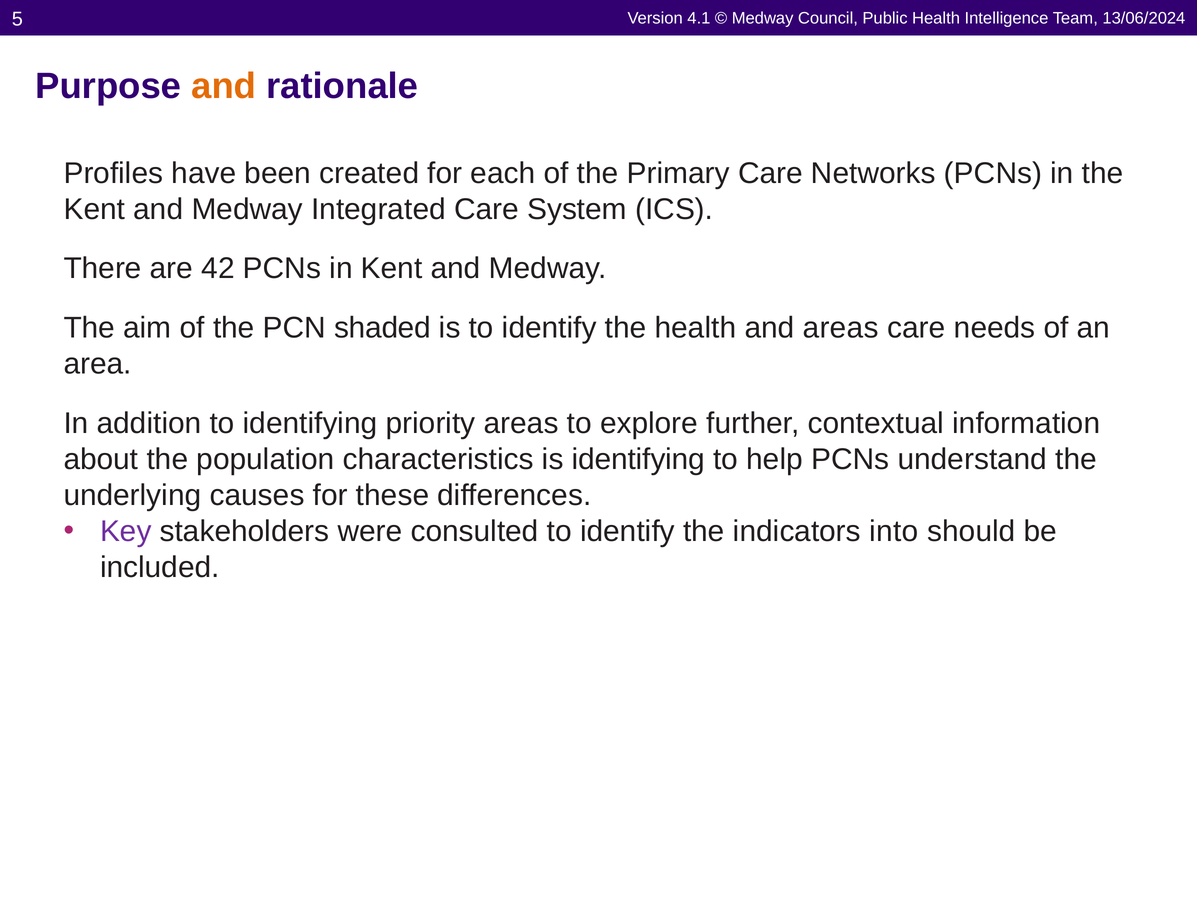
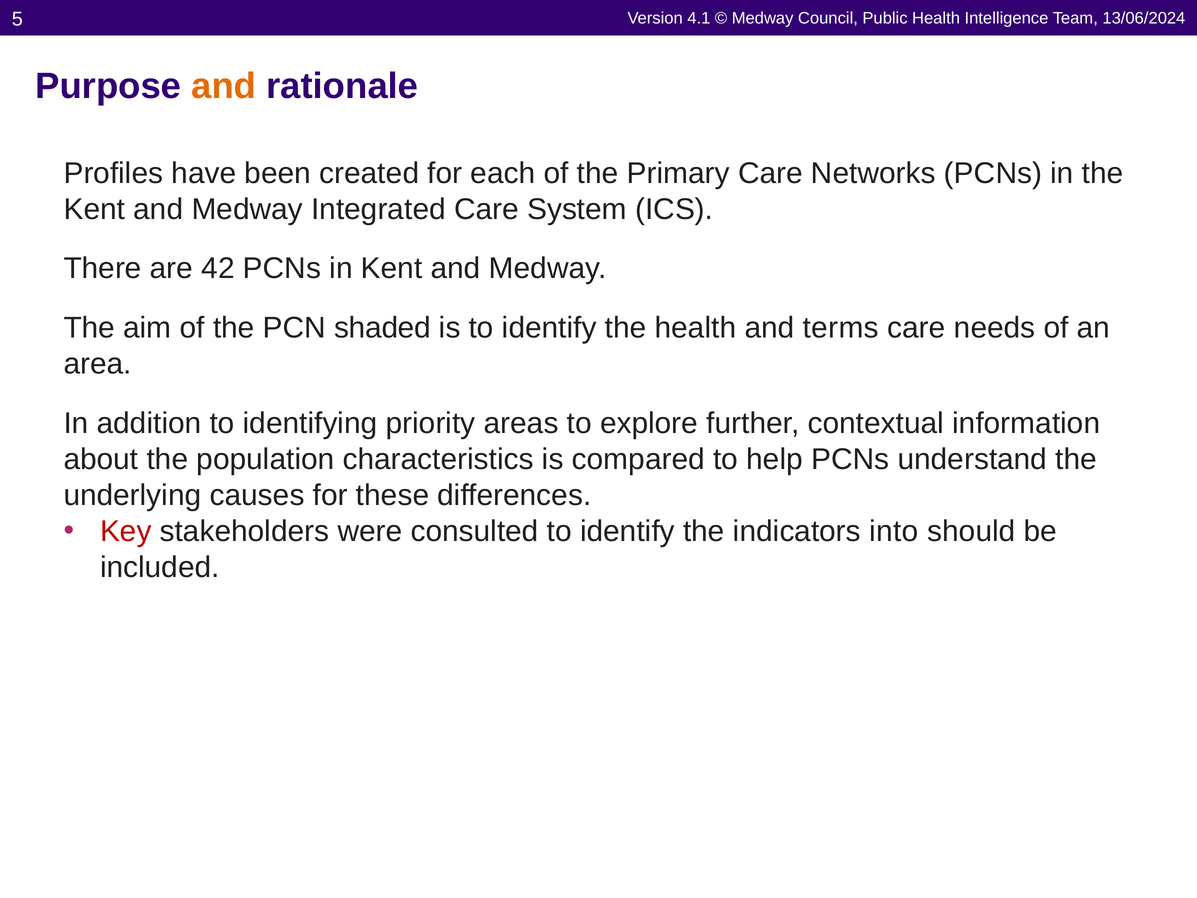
and areas: areas -> terms (841, 328)
is identifying: identifying -> compared (638, 459)
Key colour: purple -> red (126, 531)
